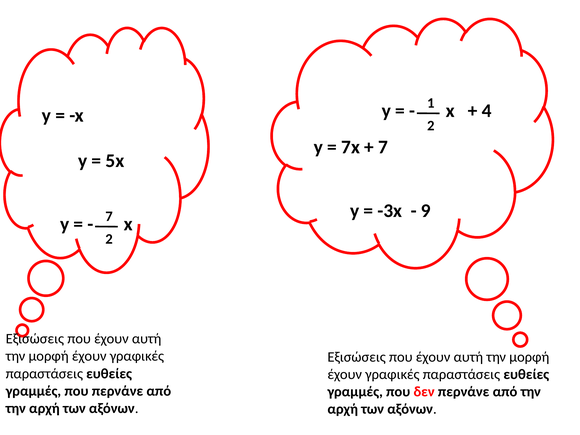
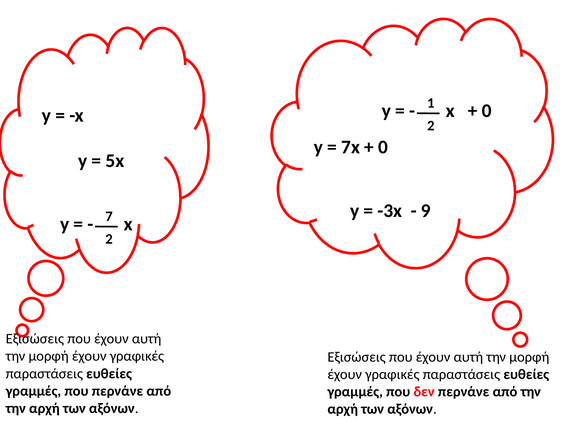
4: 4 -> 0 (487, 111)
7: 7 -> 0 (383, 147)
